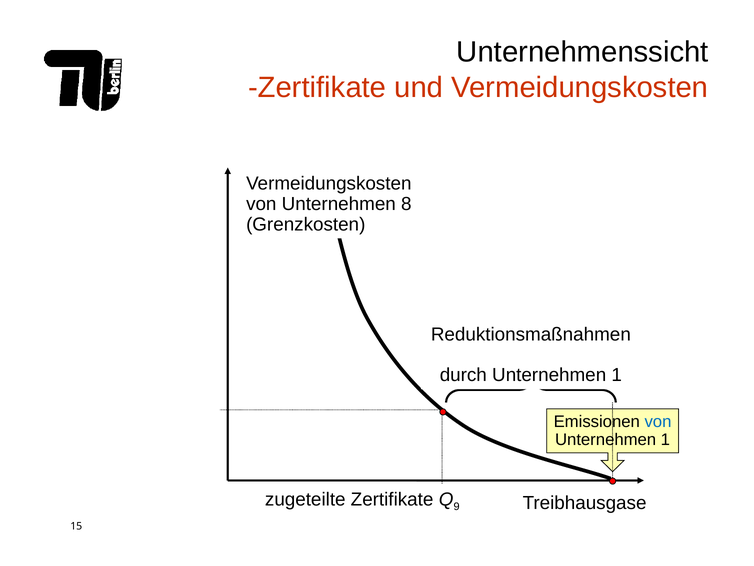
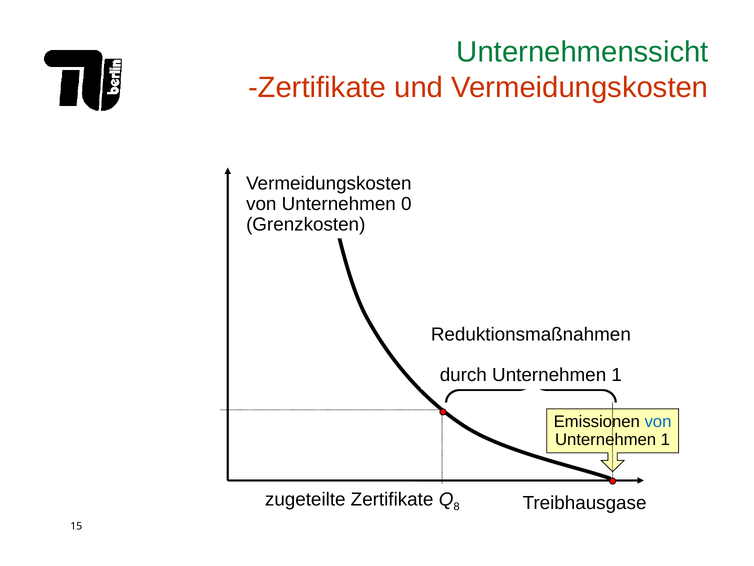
Unternehmenssicht colour: black -> green (583, 52)
8: 8 -> 0 (406, 204)
9: 9 -> 8 (457, 506)
